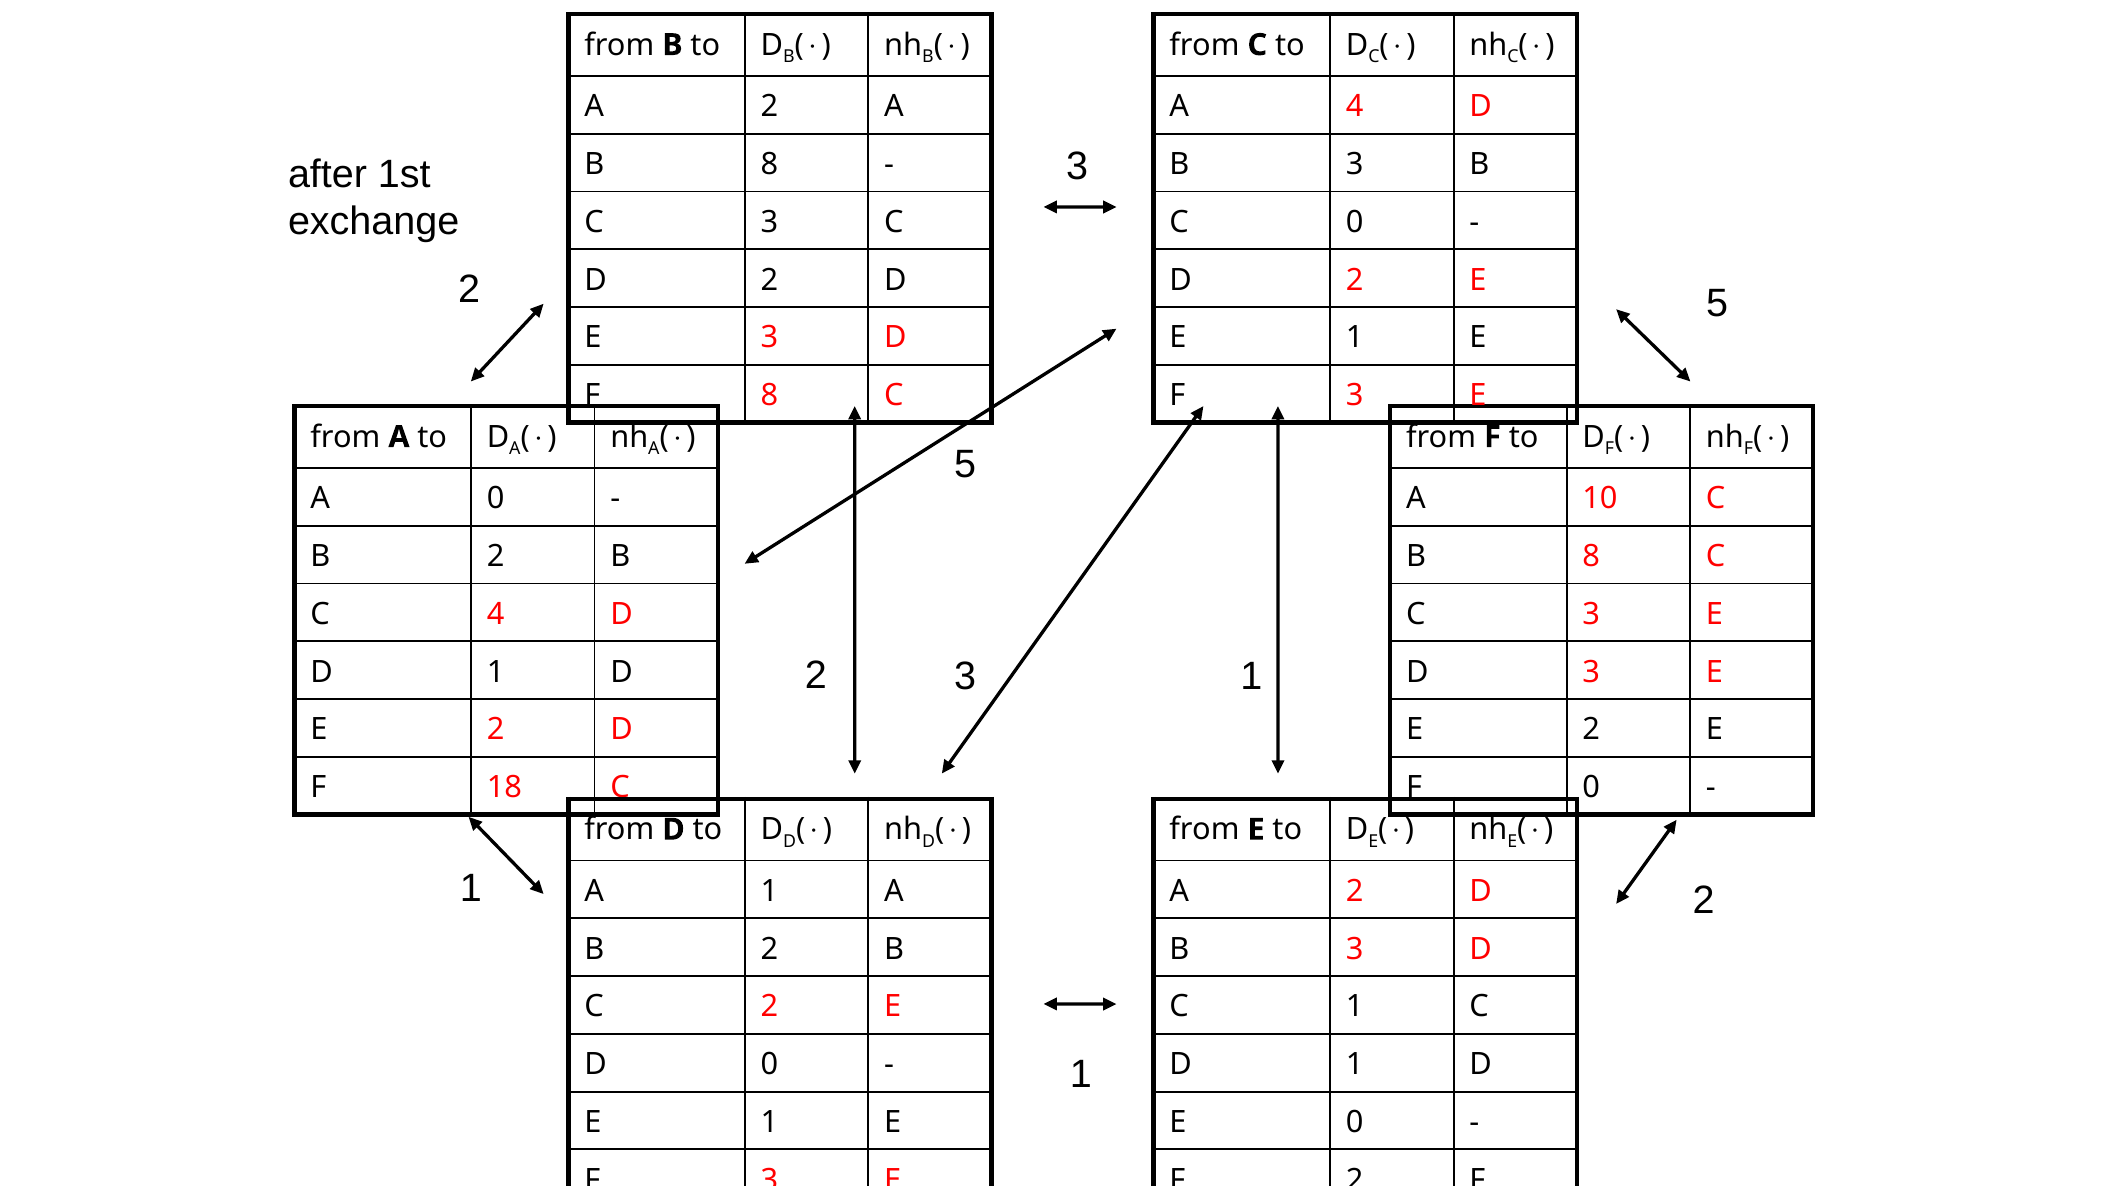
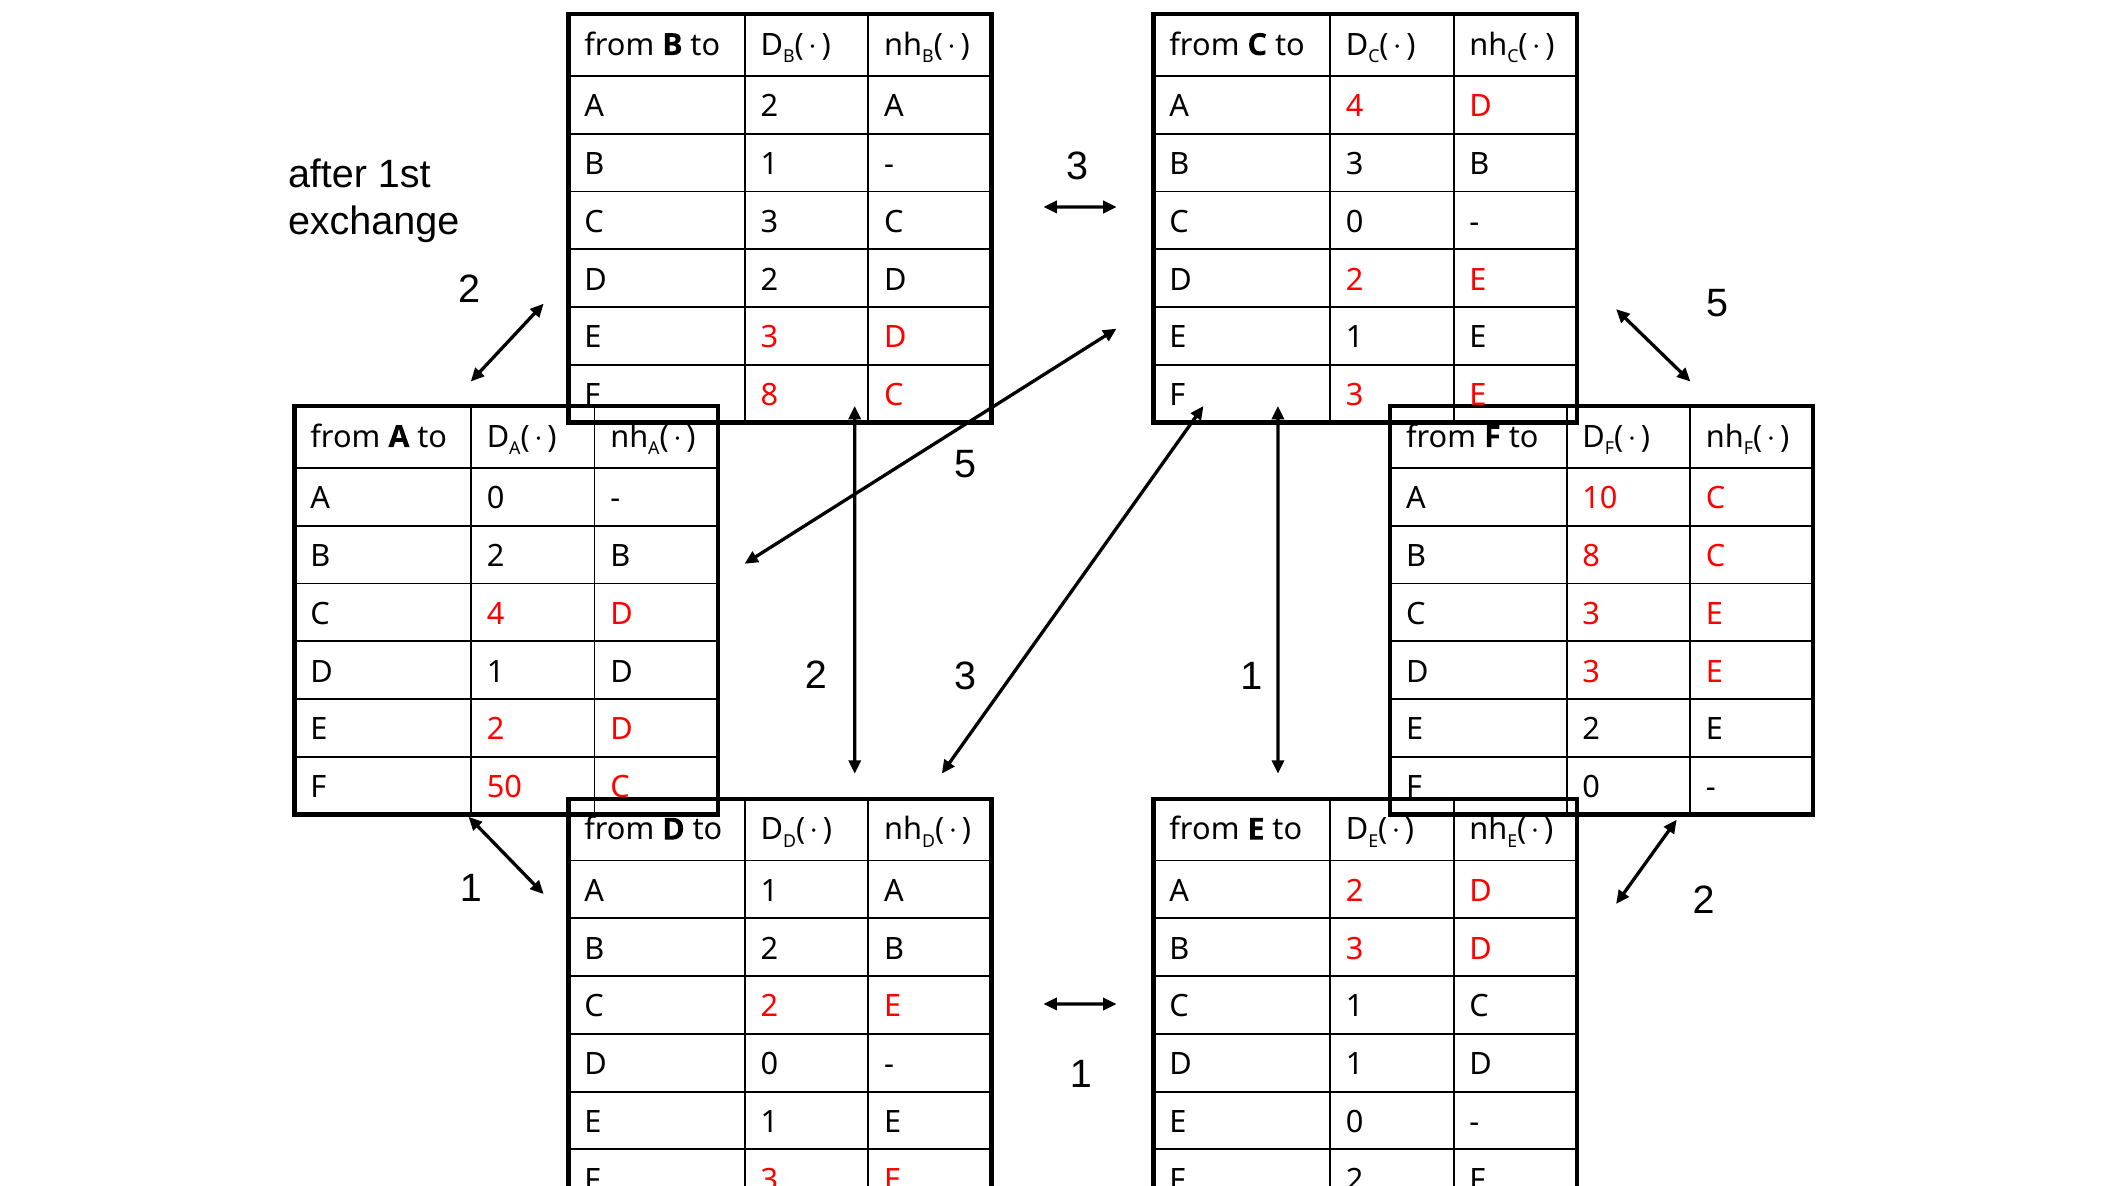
8: 8 -> 1 (770, 164)
18: 18 -> 50 (504, 787)
